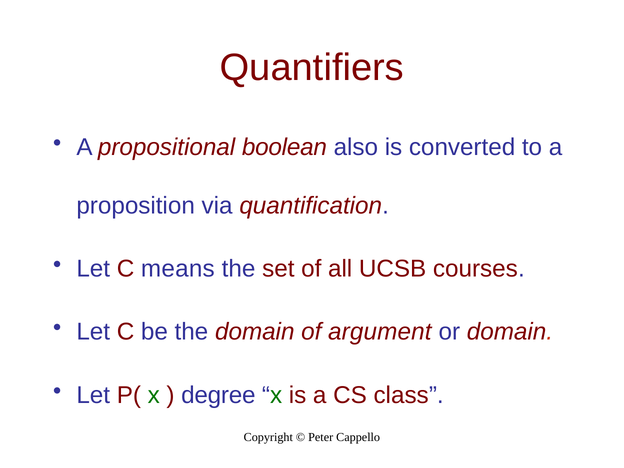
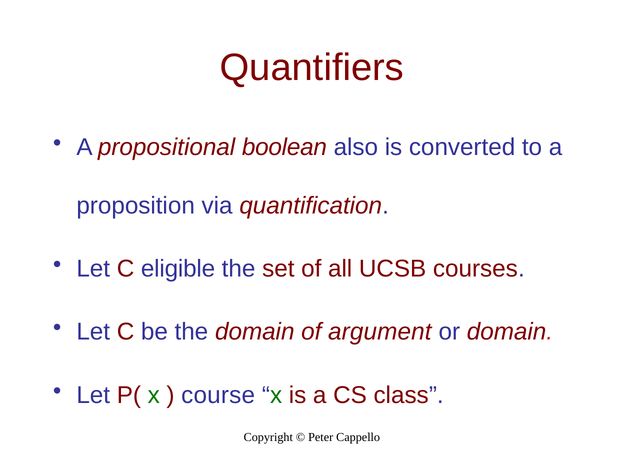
means: means -> eligible (178, 269)
degree: degree -> course (218, 395)
